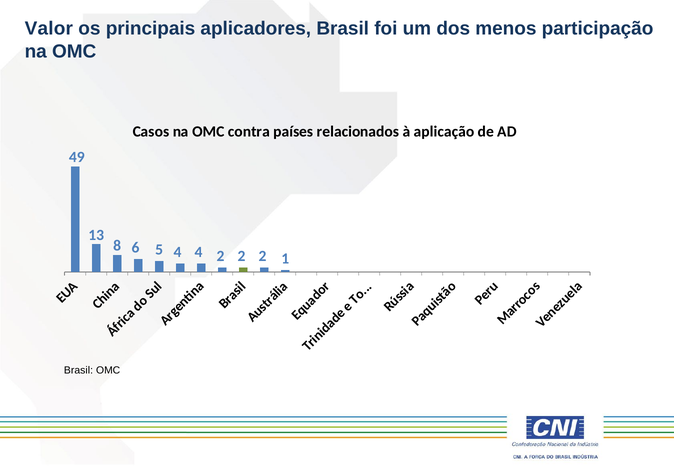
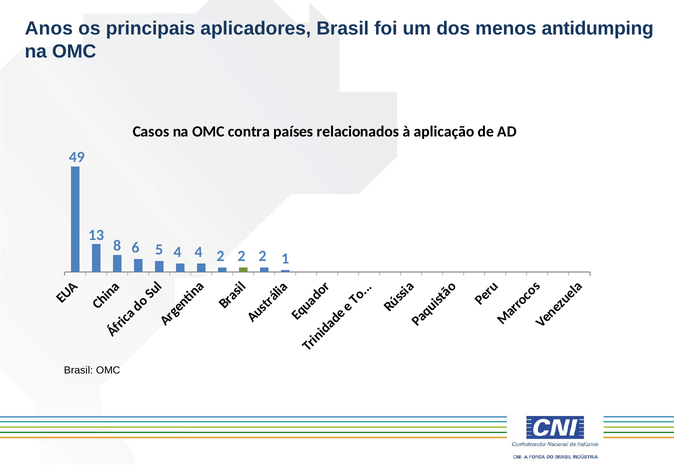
Valor: Valor -> Anos (49, 29)
participação: participação -> antidumping (598, 29)
